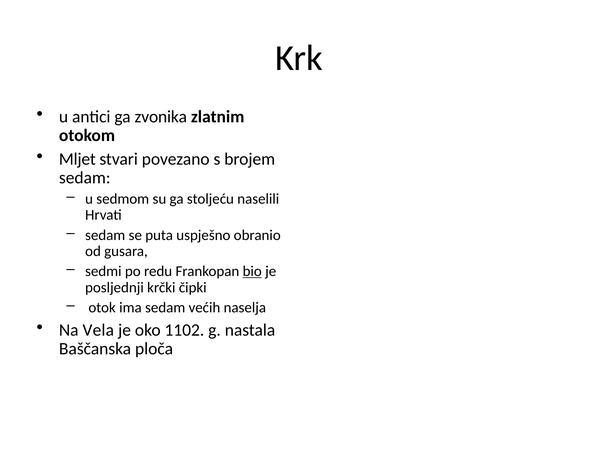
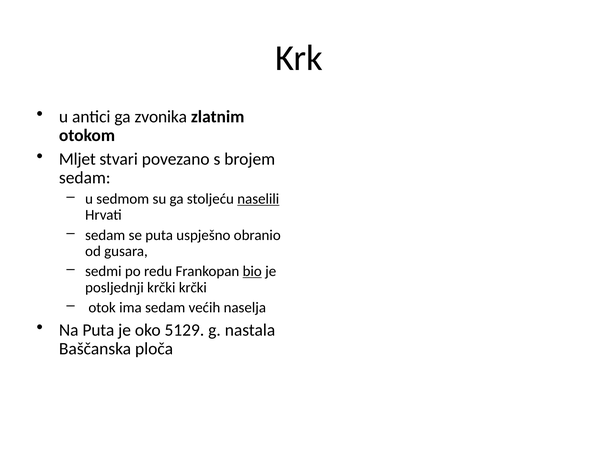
naselili underline: none -> present (258, 199)
krčki čipki: čipki -> krčki (193, 287)
Na Vela: Vela -> Puta (98, 330)
1102: 1102 -> 5129 (184, 330)
